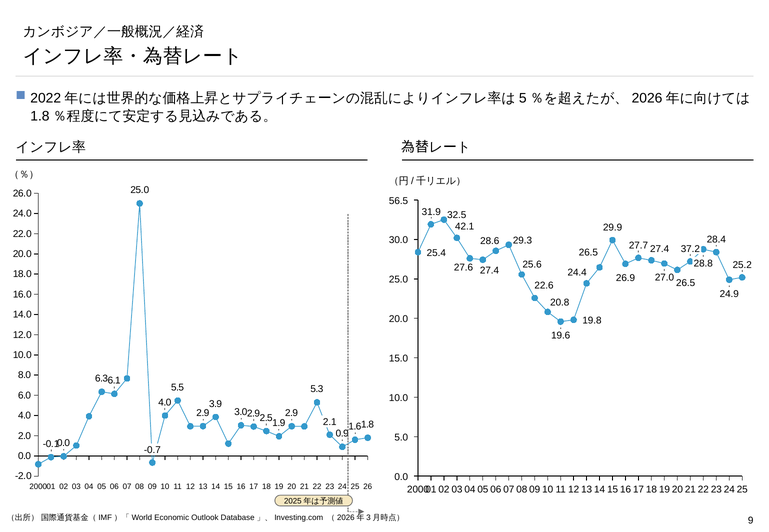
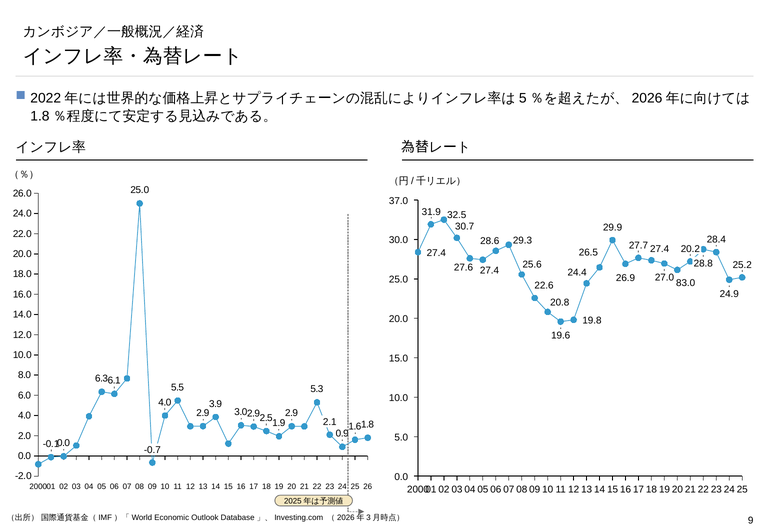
56.5: 56.5 -> 37.0 (399, 201)
42.1: 42.1 -> 30.7 (465, 227)
37.2: 37.2 -> 20.2 (690, 249)
25.4: 25.4 -> 27.4 (436, 253)
26.5: 26.5 -> 83.0 (686, 283)
